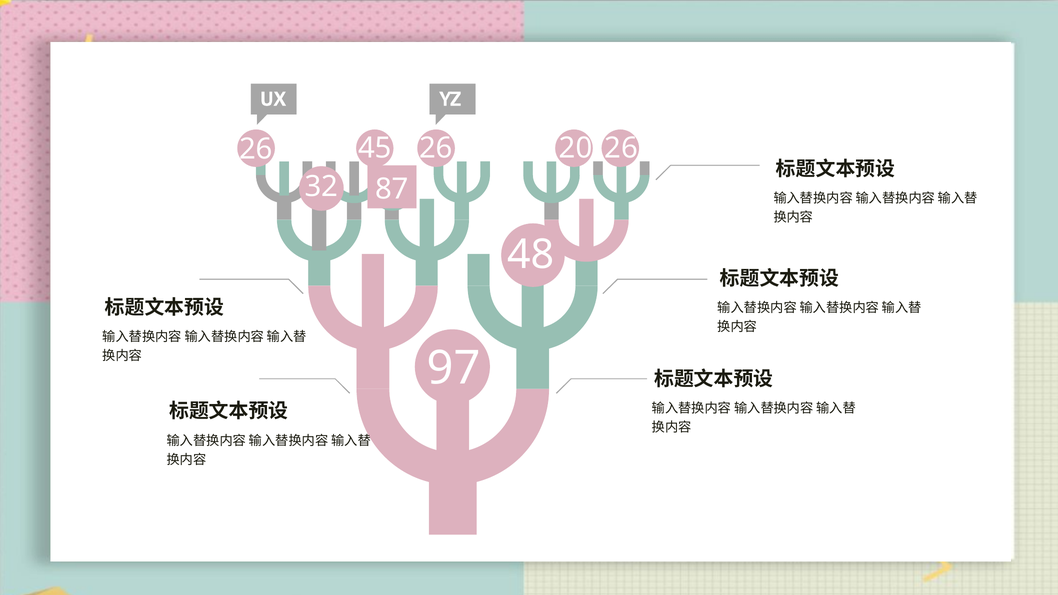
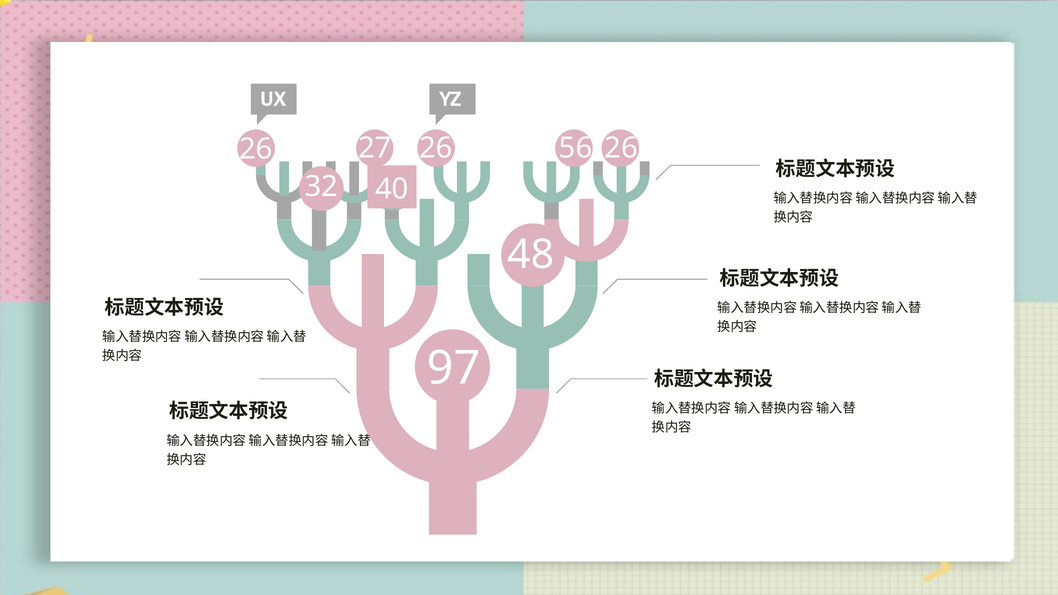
45: 45 -> 27 (375, 148)
20: 20 -> 56 (576, 148)
87: 87 -> 40 (392, 189)
